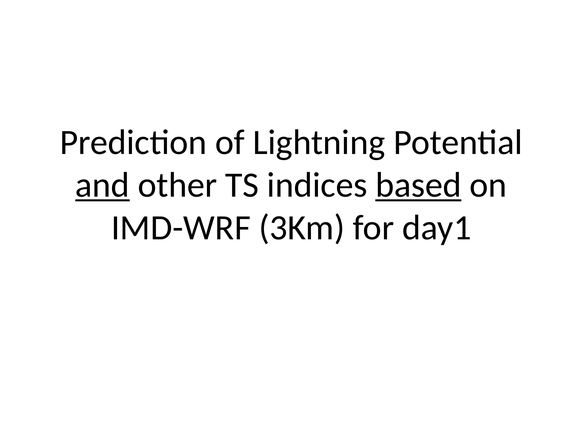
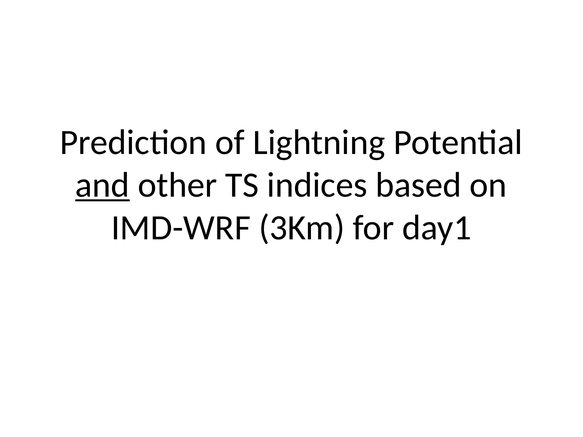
based underline: present -> none (418, 185)
